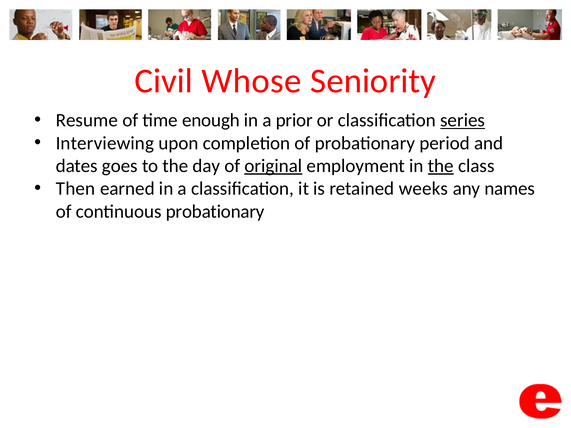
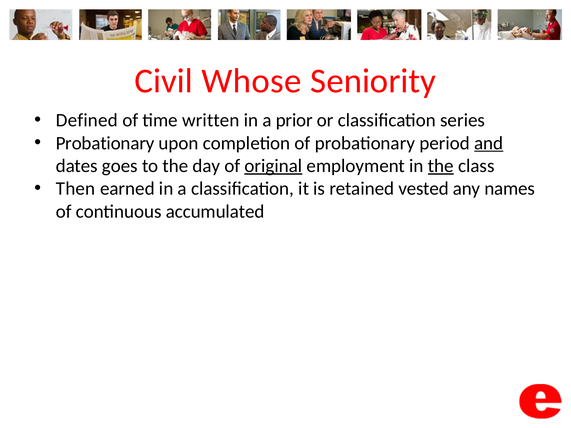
Resume: Resume -> Defined (87, 120)
enough: enough -> written (211, 120)
series underline: present -> none (463, 120)
Interviewing: Interviewing -> Probationary (105, 143)
and underline: none -> present (489, 143)
weeks: weeks -> vested (424, 189)
continuous probationary: probationary -> accumulated (215, 212)
